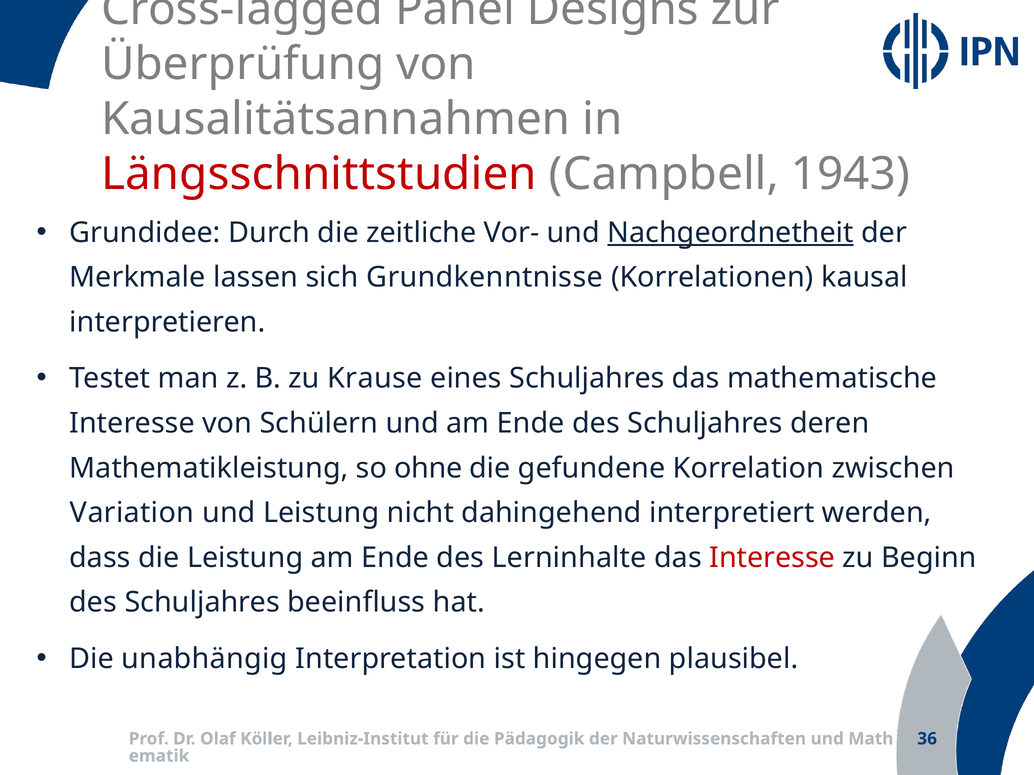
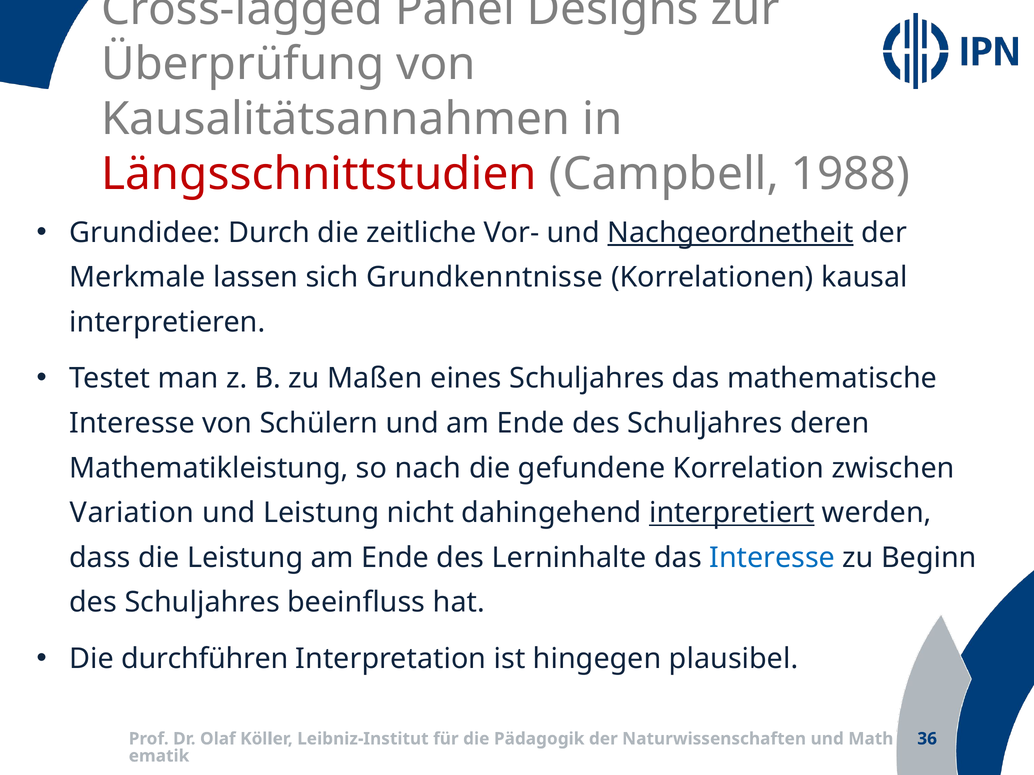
1943: 1943 -> 1988 (850, 174)
Krause: Krause -> Maßen (375, 379)
ohne: ohne -> nach (428, 468)
interpretiert underline: none -> present (732, 513)
Interesse colour: red -> blue (772, 558)
unabhängig: unabhängig -> durchführen (205, 659)
